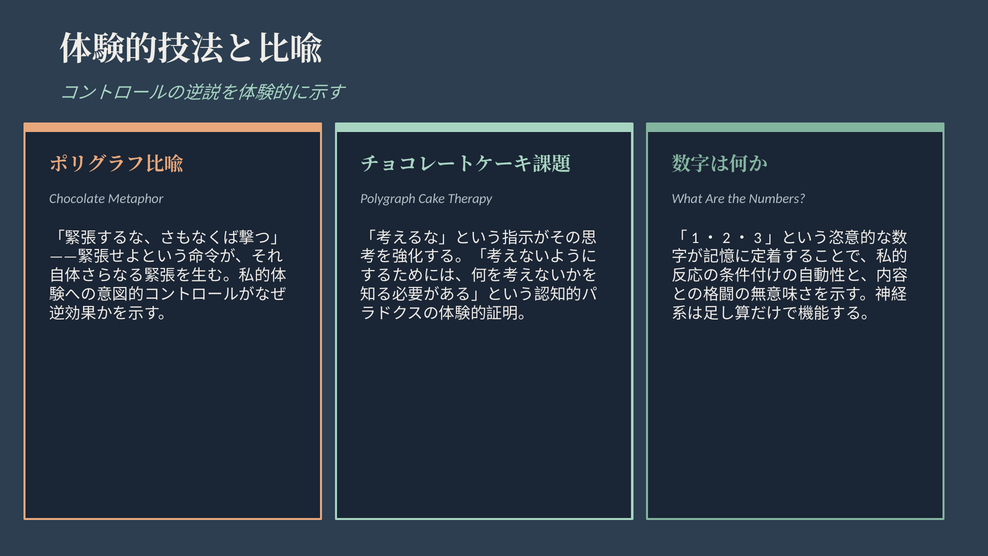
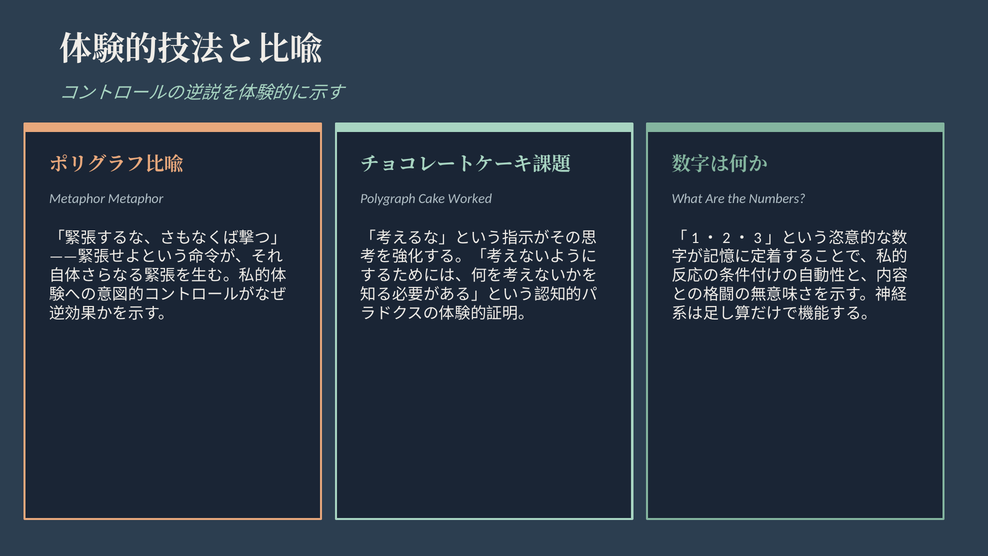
Chocolate: Chocolate -> Metaphor (77, 199)
Therapy: Therapy -> Worked (470, 199)
